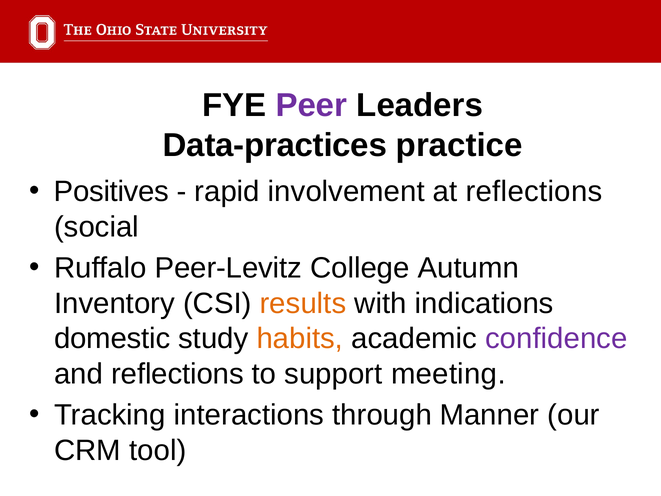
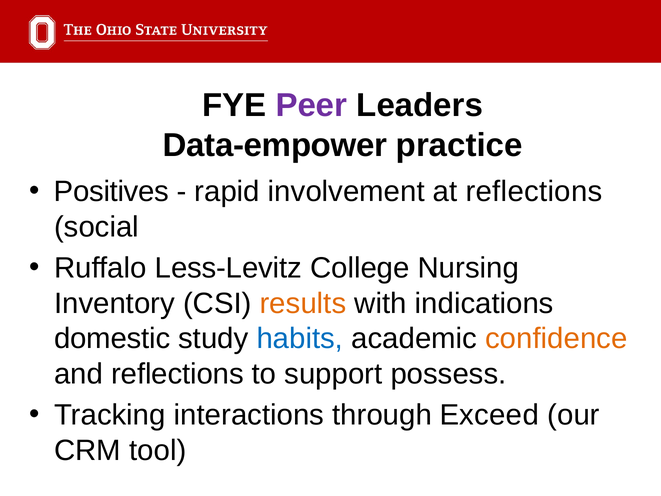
Data-practices: Data-practices -> Data-empower (275, 145)
Peer-Levitz: Peer-Levitz -> Less-Levitz (228, 268)
Autumn: Autumn -> Nursing (468, 268)
habits colour: orange -> blue (300, 339)
confidence colour: purple -> orange (556, 339)
meeting: meeting -> possess (449, 374)
Manner: Manner -> Exceed (489, 415)
